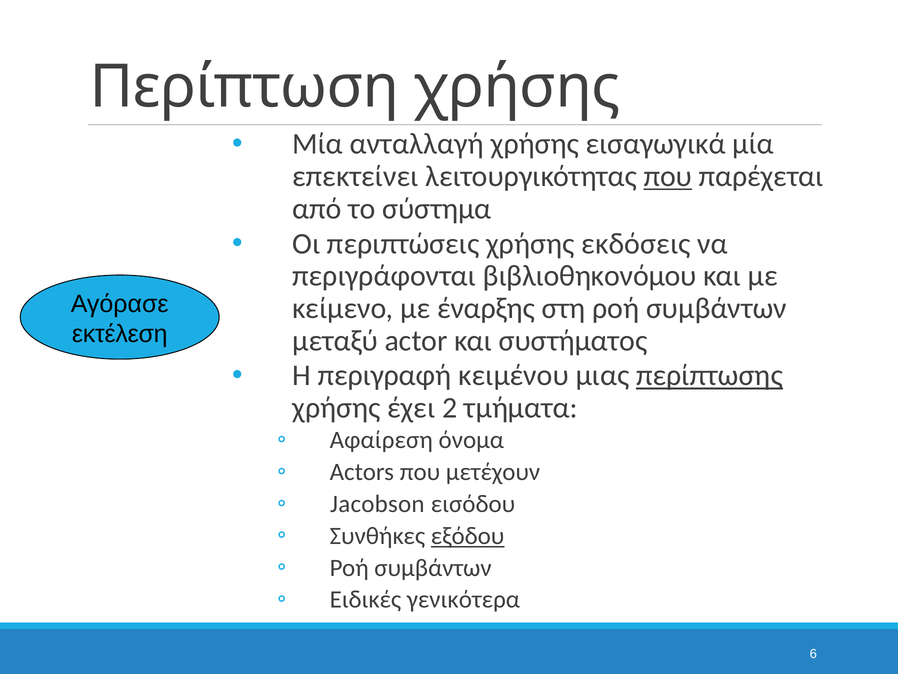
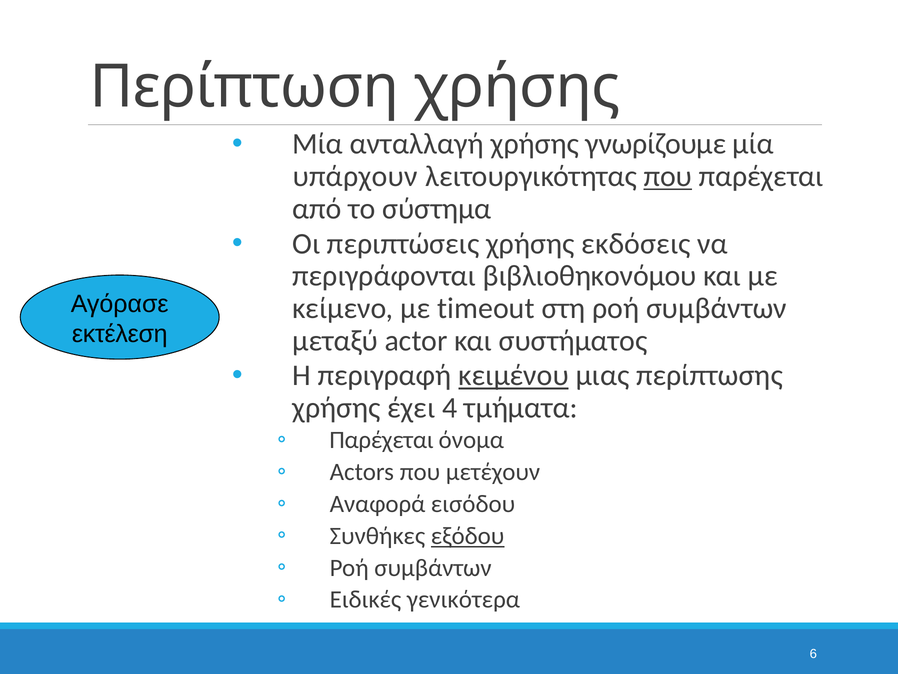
εισαγωγικά: εισαγωγικά -> γνωρίζουμε (656, 144)
επεκτείνει: επεκτείνει -> υπάρχουν (355, 176)
έναρξης: έναρξης -> timeout (486, 308)
κειμένου underline: none -> present (514, 375)
περίπτωσης underline: present -> none (709, 375)
2: 2 -> 4 (450, 408)
Αφαίρεση: Αφαίρεση -> Παρέχεται (381, 440)
Jacobson: Jacobson -> Αναφορά (377, 504)
